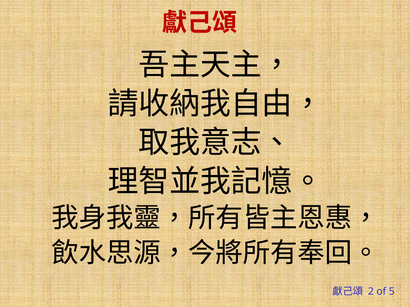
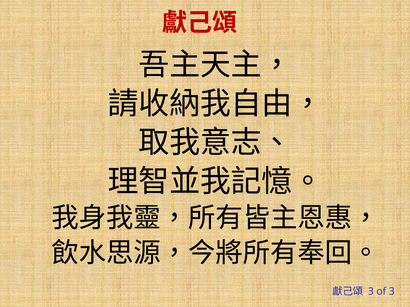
2: 2 -> 3 (371, 292)
of 5: 5 -> 3 (392, 292)
